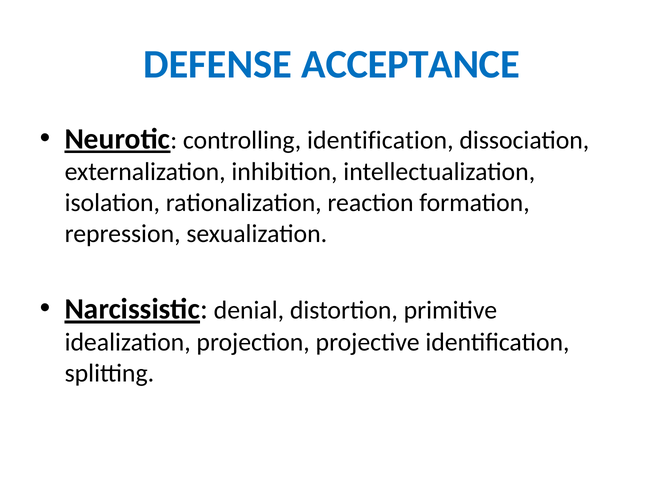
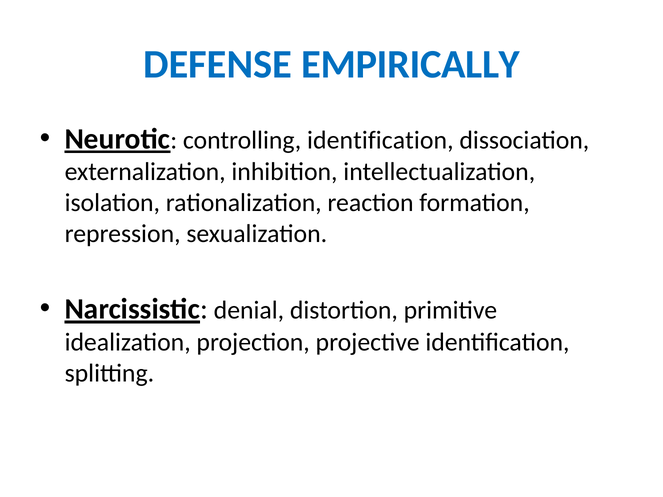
ACCEPTANCE: ACCEPTANCE -> EMPIRICALLY (411, 64)
